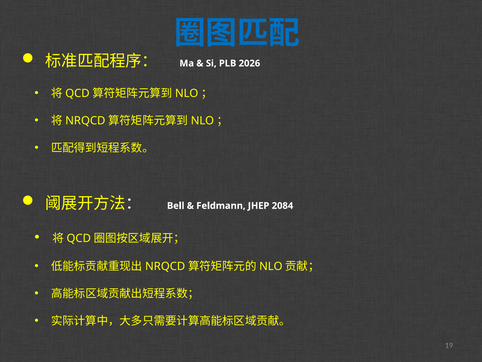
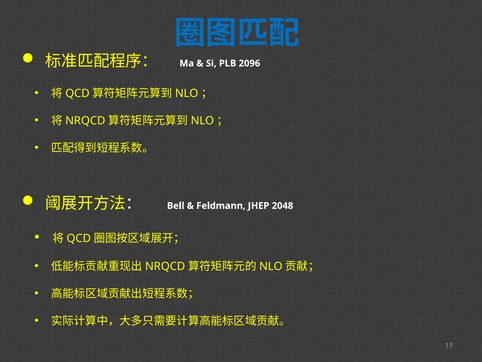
2026: 2026 -> 2096 (249, 63)
2084: 2084 -> 2048 (282, 205)
